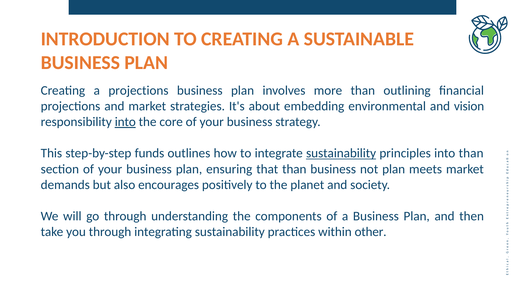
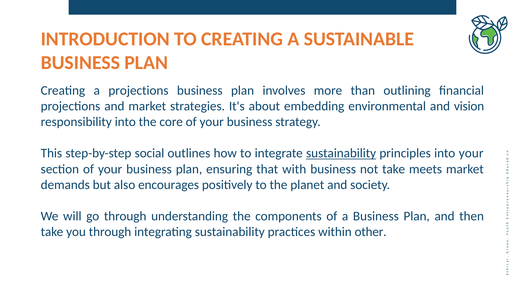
into underline: present -> none (125, 122)
funds: funds -> social (149, 153)
into than: than -> your (471, 153)
that than: than -> with (294, 169)
not plan: plan -> take (394, 169)
